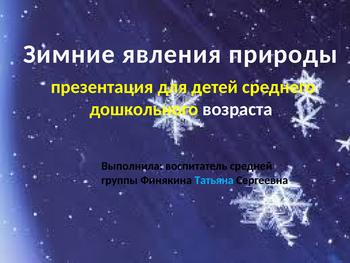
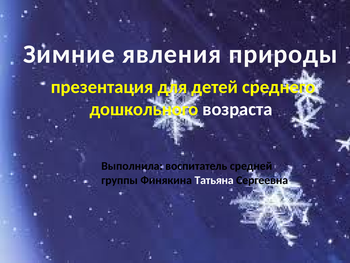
Татьяна colour: light blue -> white (214, 180)
